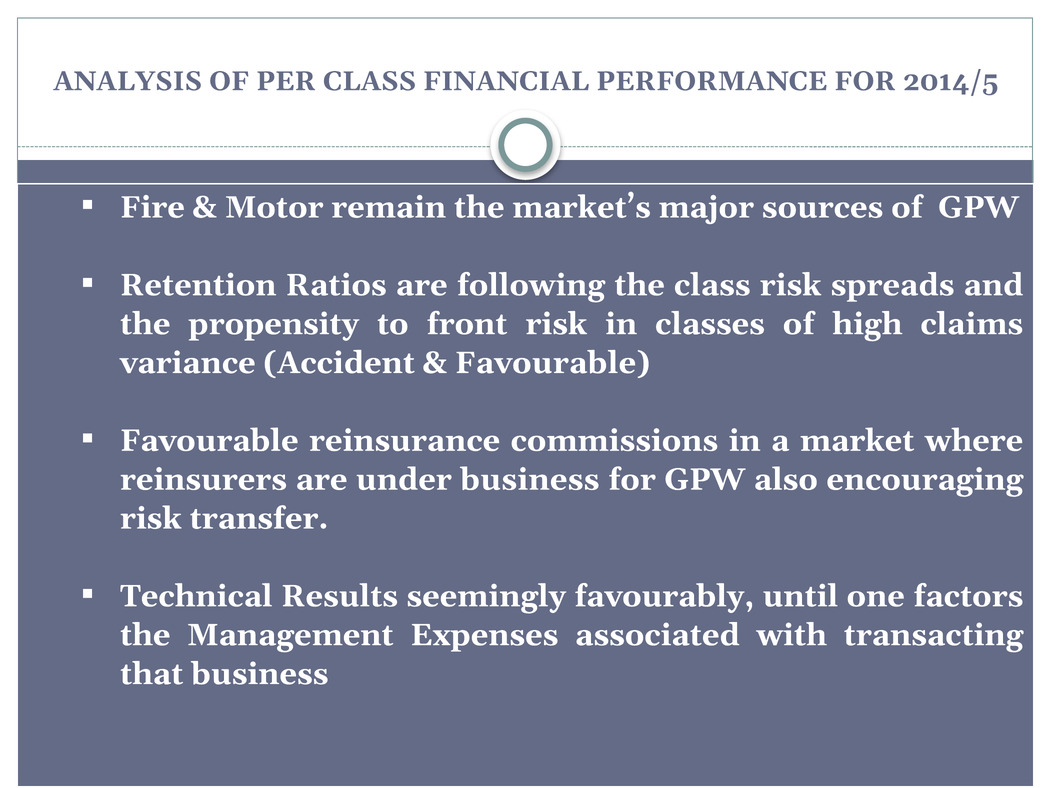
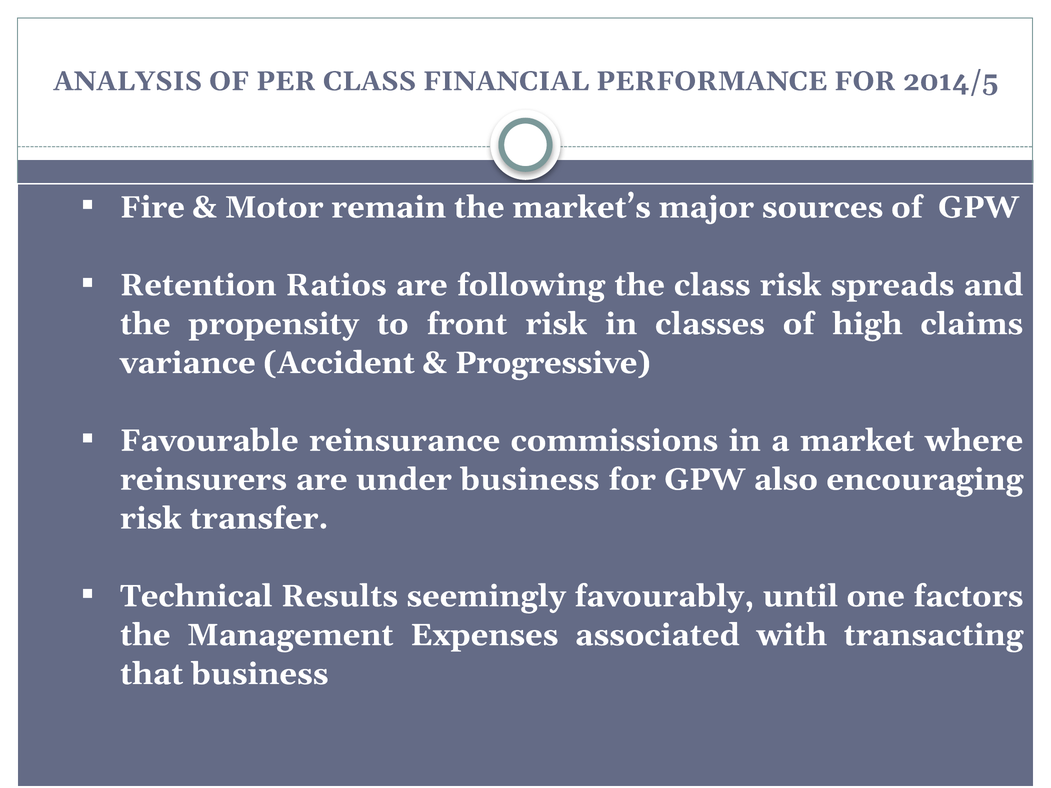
Favourable: Favourable -> Progressive (553, 363)
